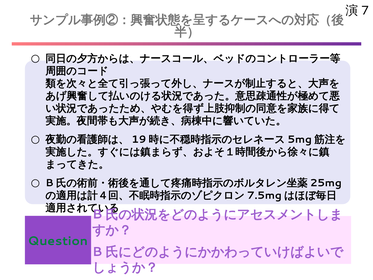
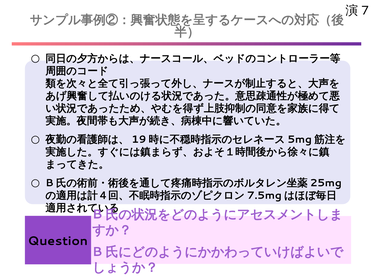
Question colour: green -> black (58, 241)
